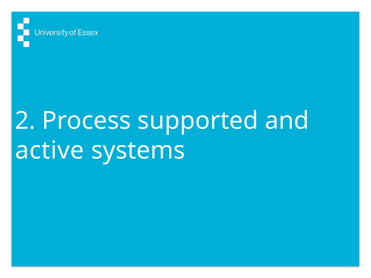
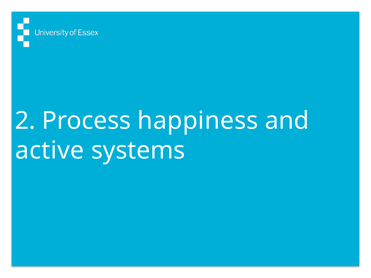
supported: supported -> happiness (198, 121)
